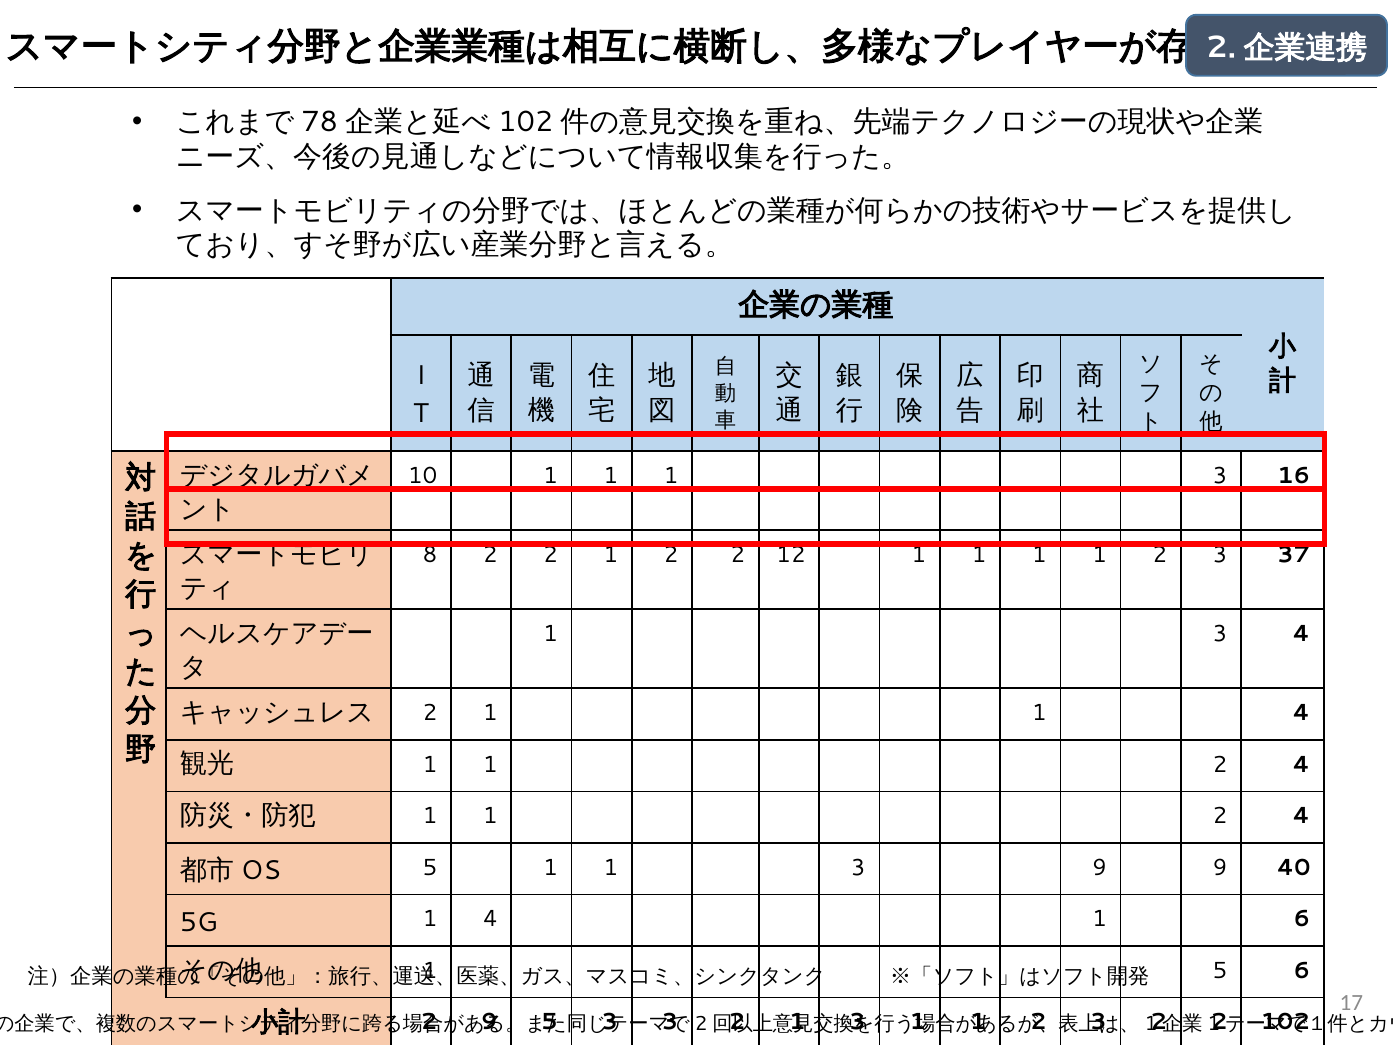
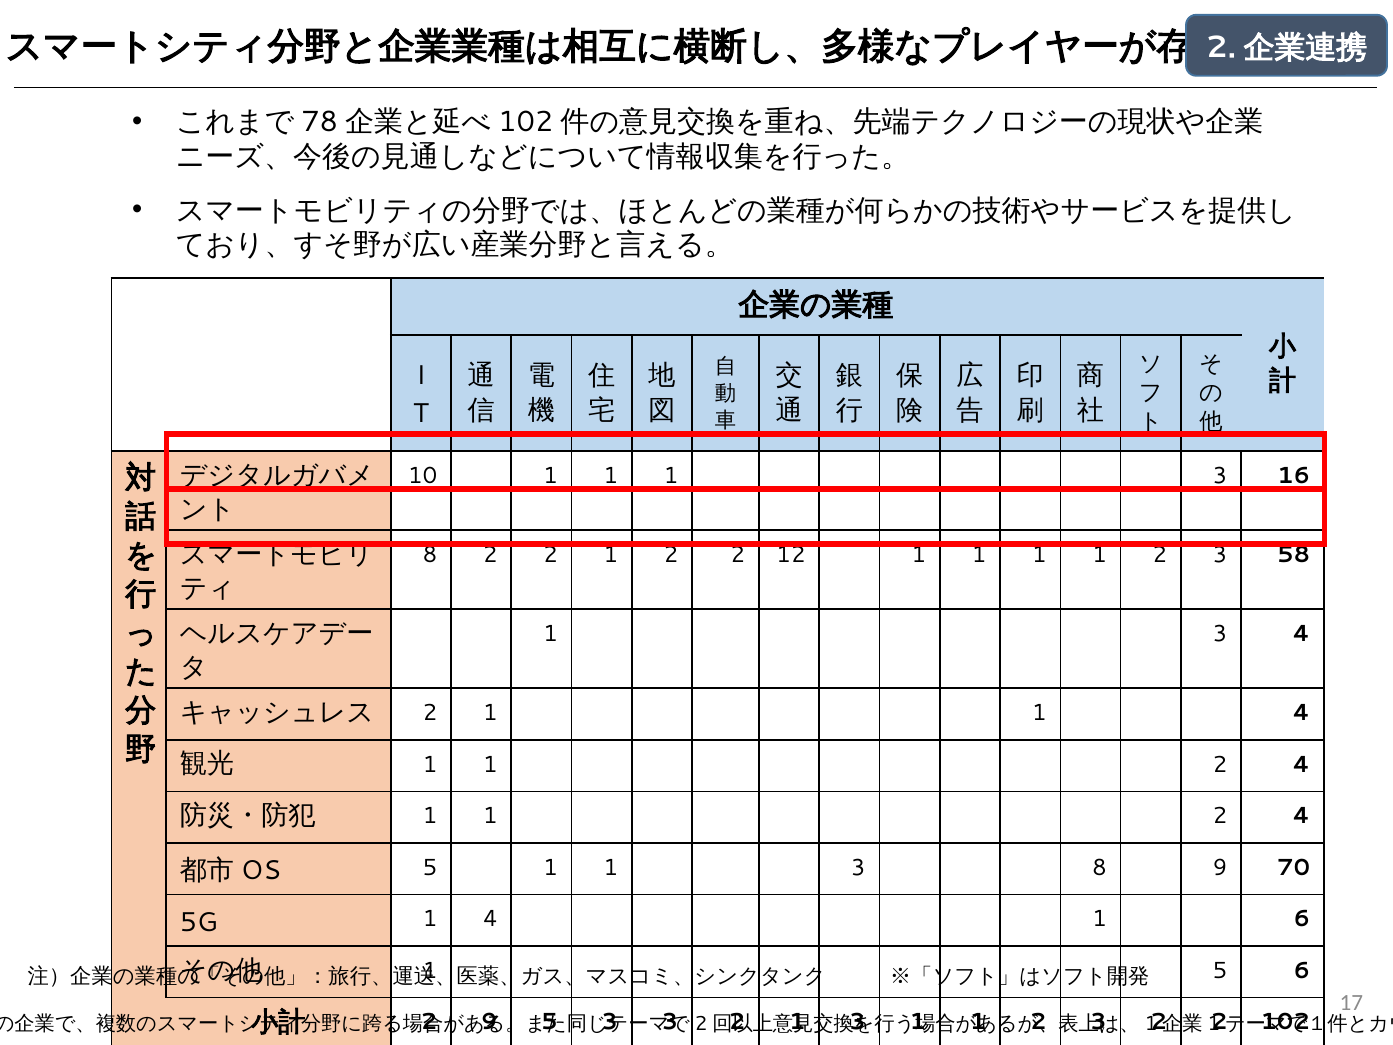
37: 37 -> 58 (1294, 555)
3 9: 9 -> 8 (1099, 867)
40: 40 -> 70 (1294, 867)
